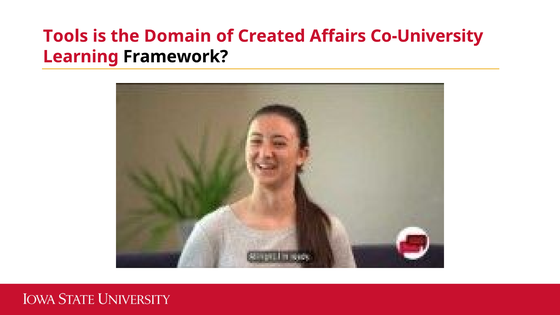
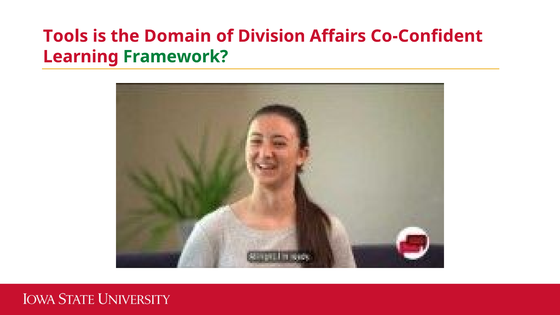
Created: Created -> Division (272, 36)
Co-University: Co-University -> Co-Confident (427, 36)
Framework colour: black -> green (176, 57)
